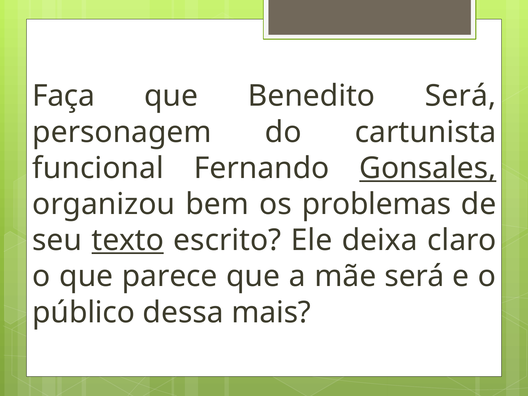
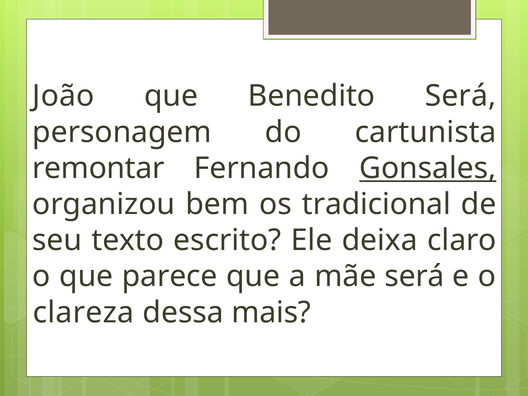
Faça: Faça -> João (63, 96)
funcional: funcional -> remontar (98, 168)
problemas: problemas -> tradicional (376, 204)
texto underline: present -> none (128, 240)
público: público -> clareza (83, 312)
